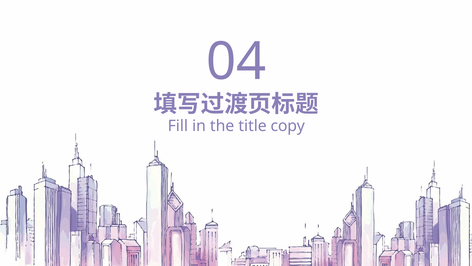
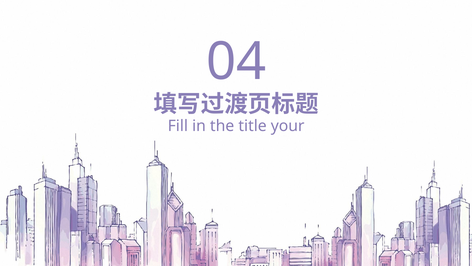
copy: copy -> your (288, 126)
